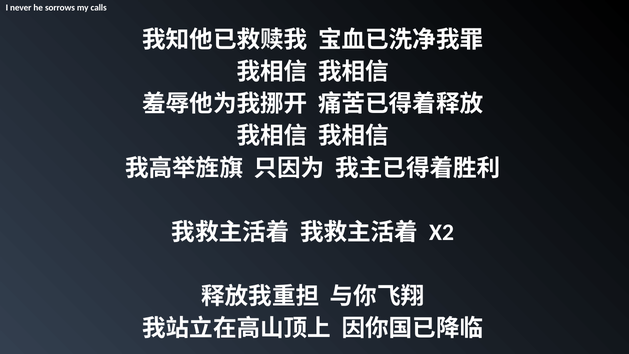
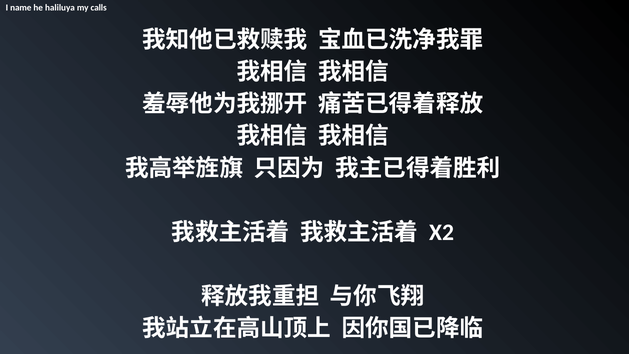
never: never -> name (21, 8)
sorrows: sorrows -> haliluya (60, 8)
